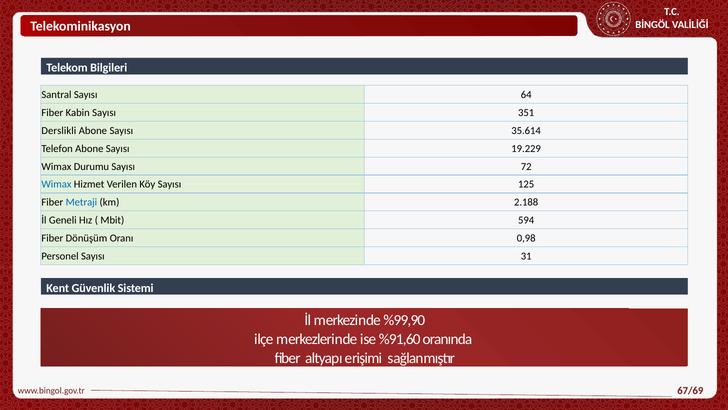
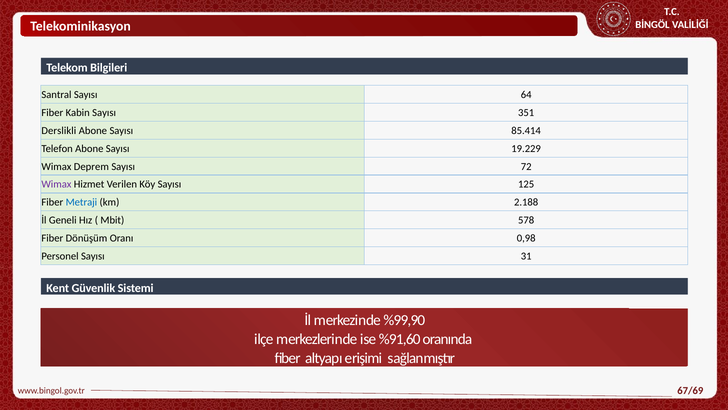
35.614: 35.614 -> 85.414 (526, 131)
Durumu: Durumu -> Deprem (91, 166)
Wimax colour: blue -> purple (56, 184)
594: 594 -> 578 (526, 220)
